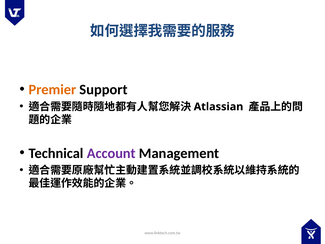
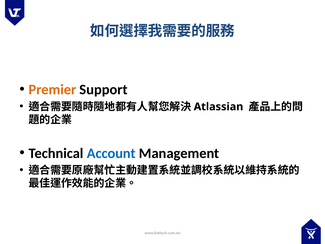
Account colour: purple -> blue (111, 153)
